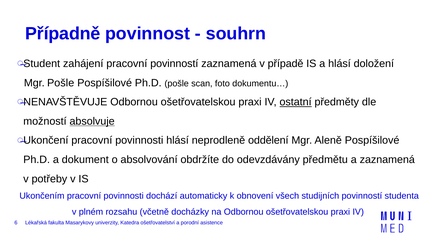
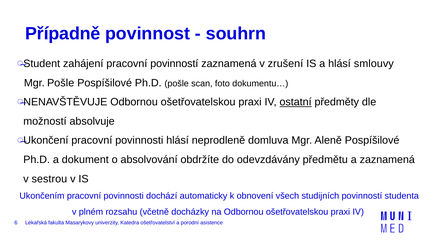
případě: případě -> zrušení (285, 64)
doložení: doložení -> smlouvy (374, 64)
absolvuje underline: present -> none (92, 121)
oddělení: oddělení -> domluva (268, 141)
potřeby: potřeby -> sestrou (49, 179)
